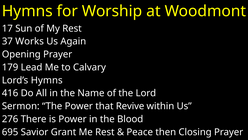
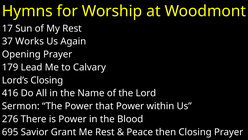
Lord’s Hymns: Hymns -> Closing (47, 80)
that Revive: Revive -> Power (130, 106)
